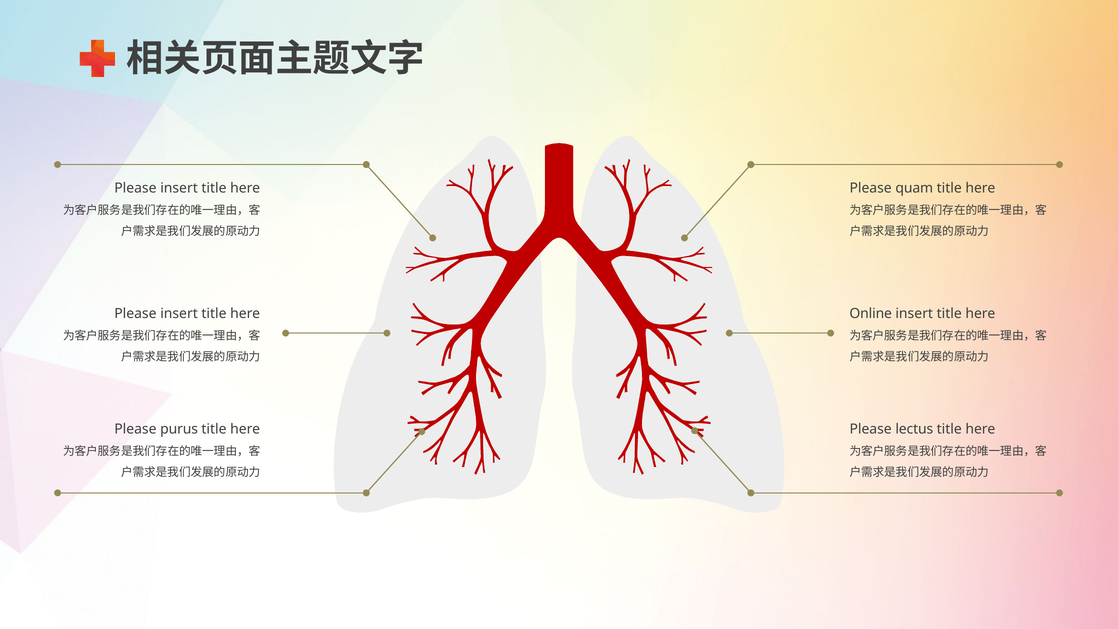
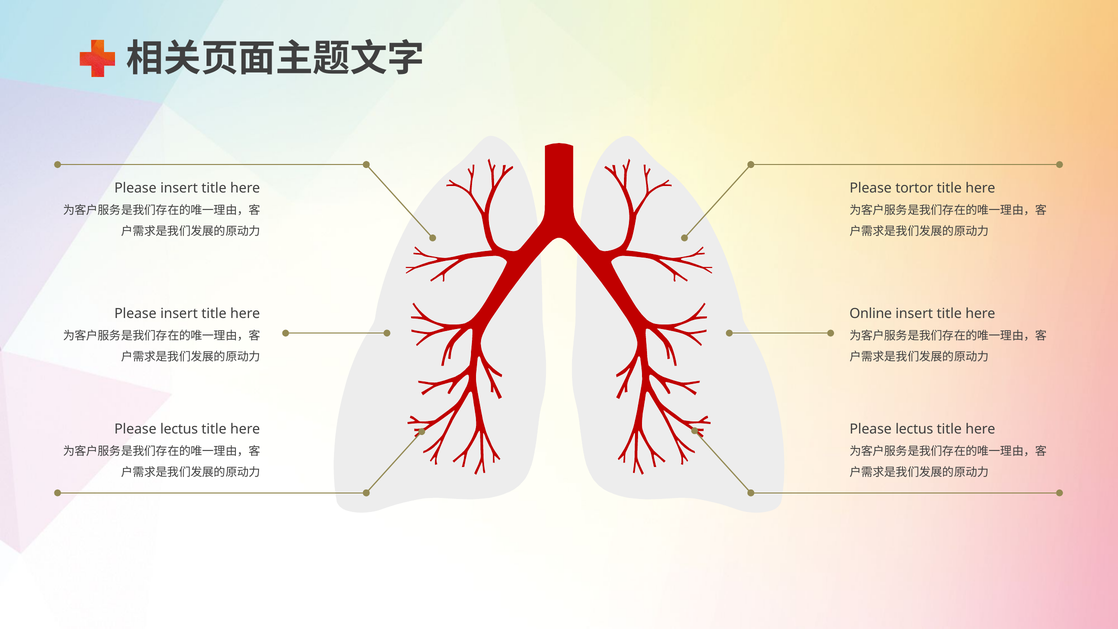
quam: quam -> tortor (914, 188)
purus: purus -> lectus (179, 429)
